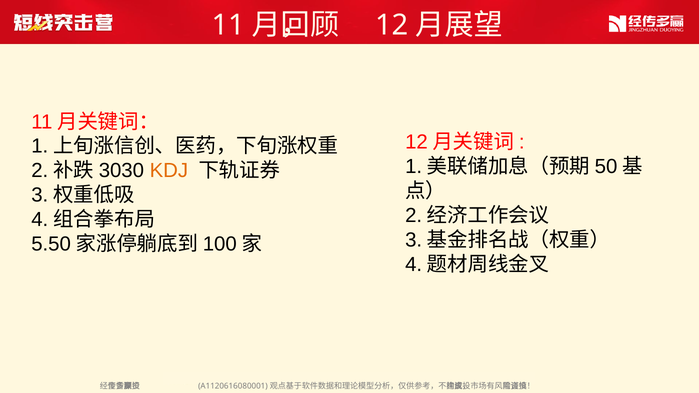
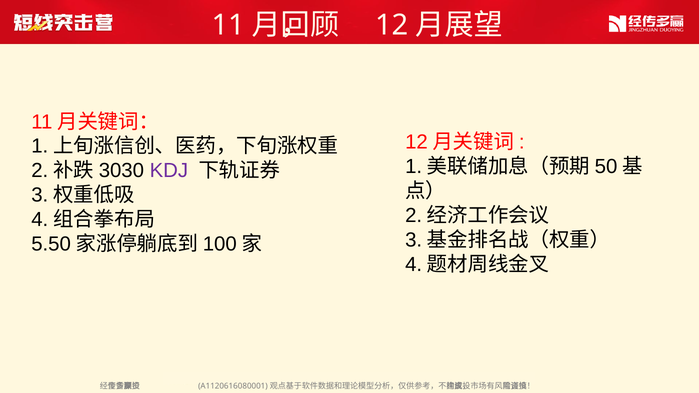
KDJ colour: orange -> purple (169, 171)
